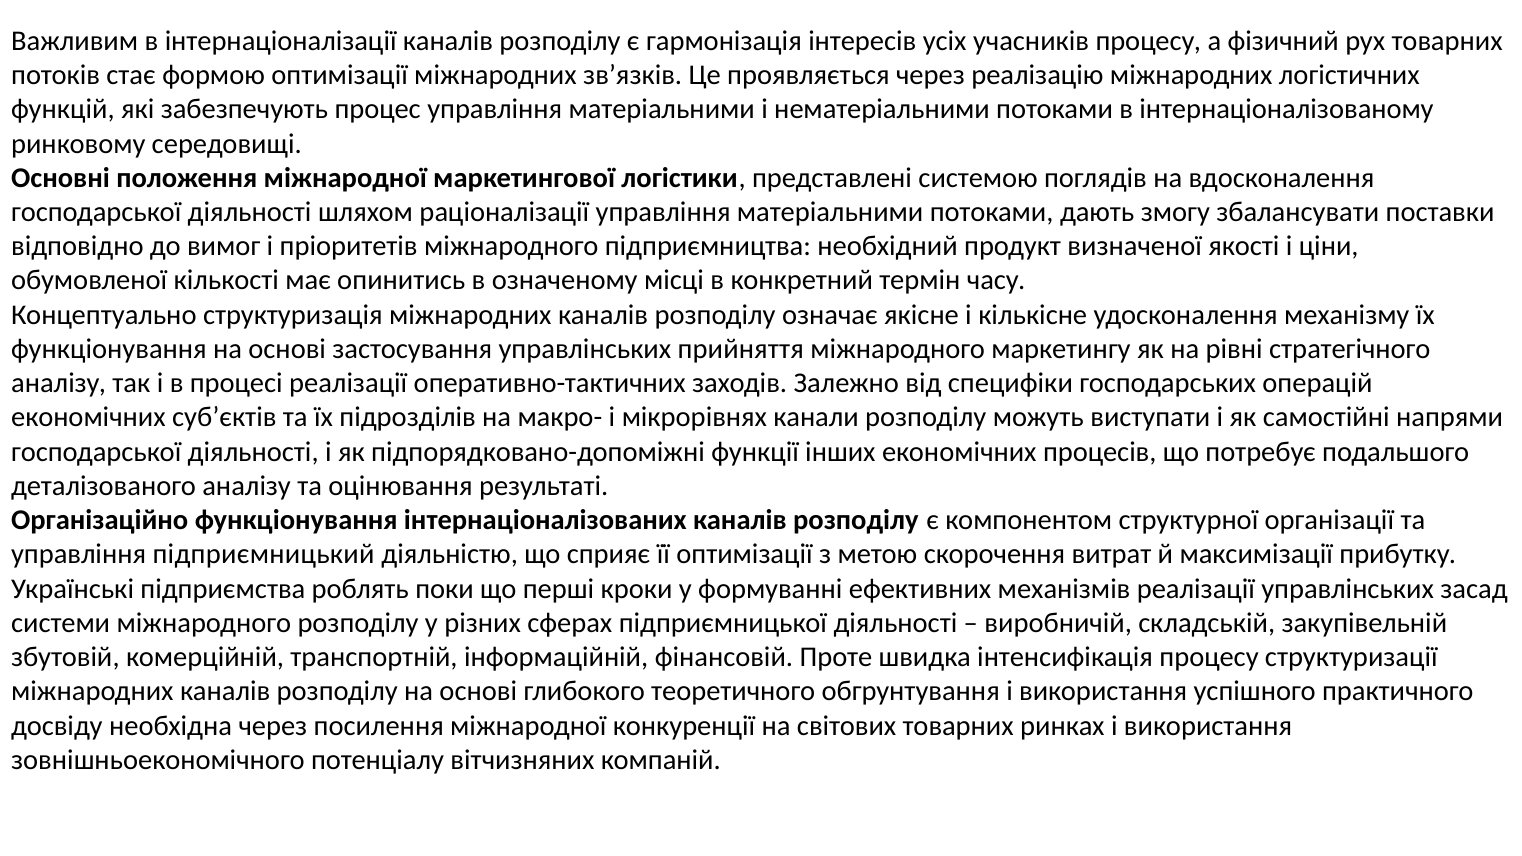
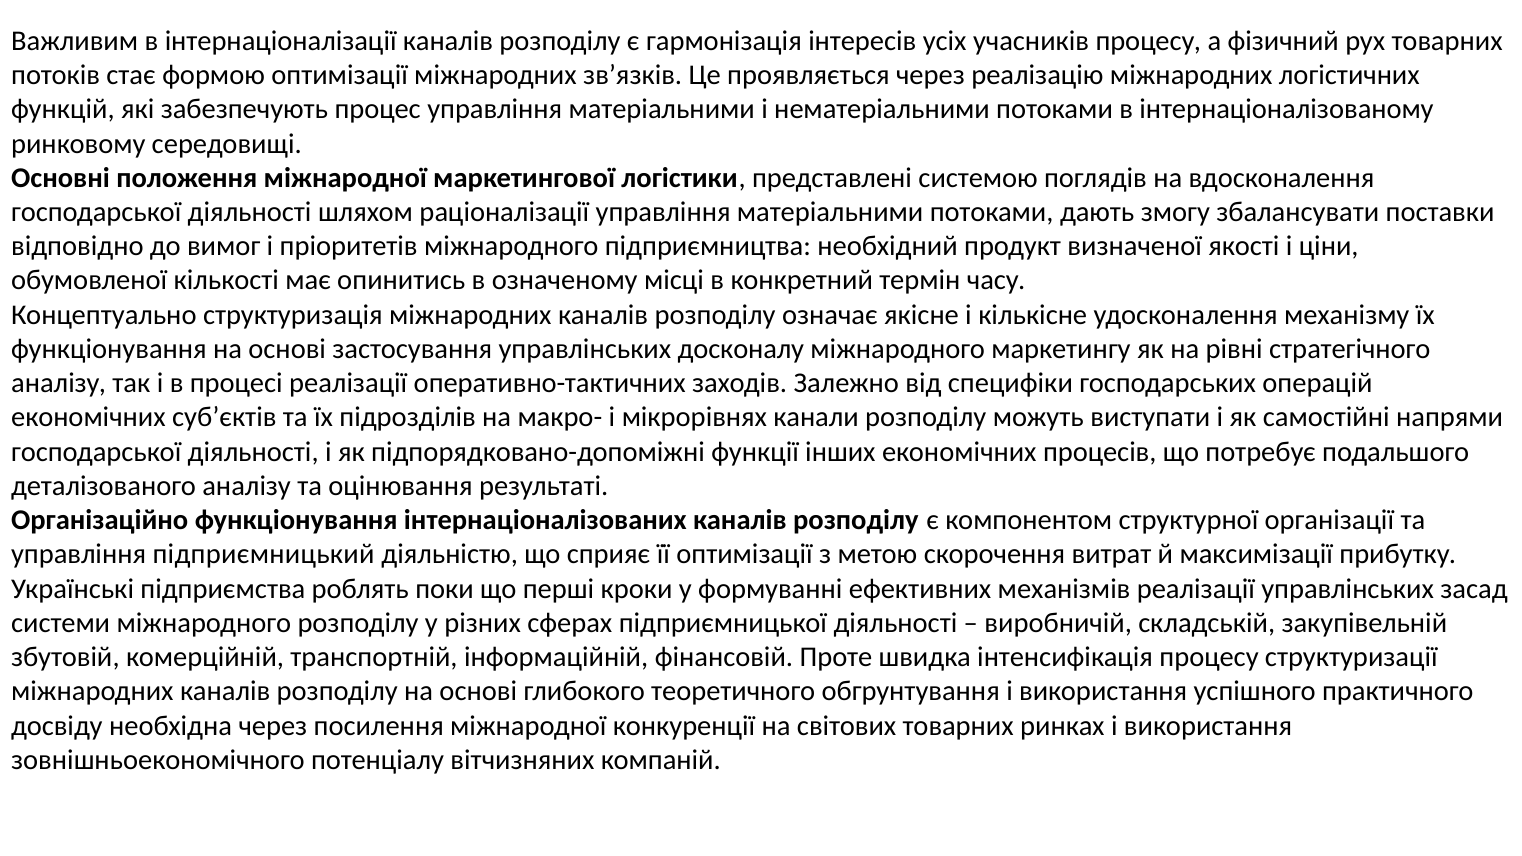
прийняття: прийняття -> досконалу (741, 349)
